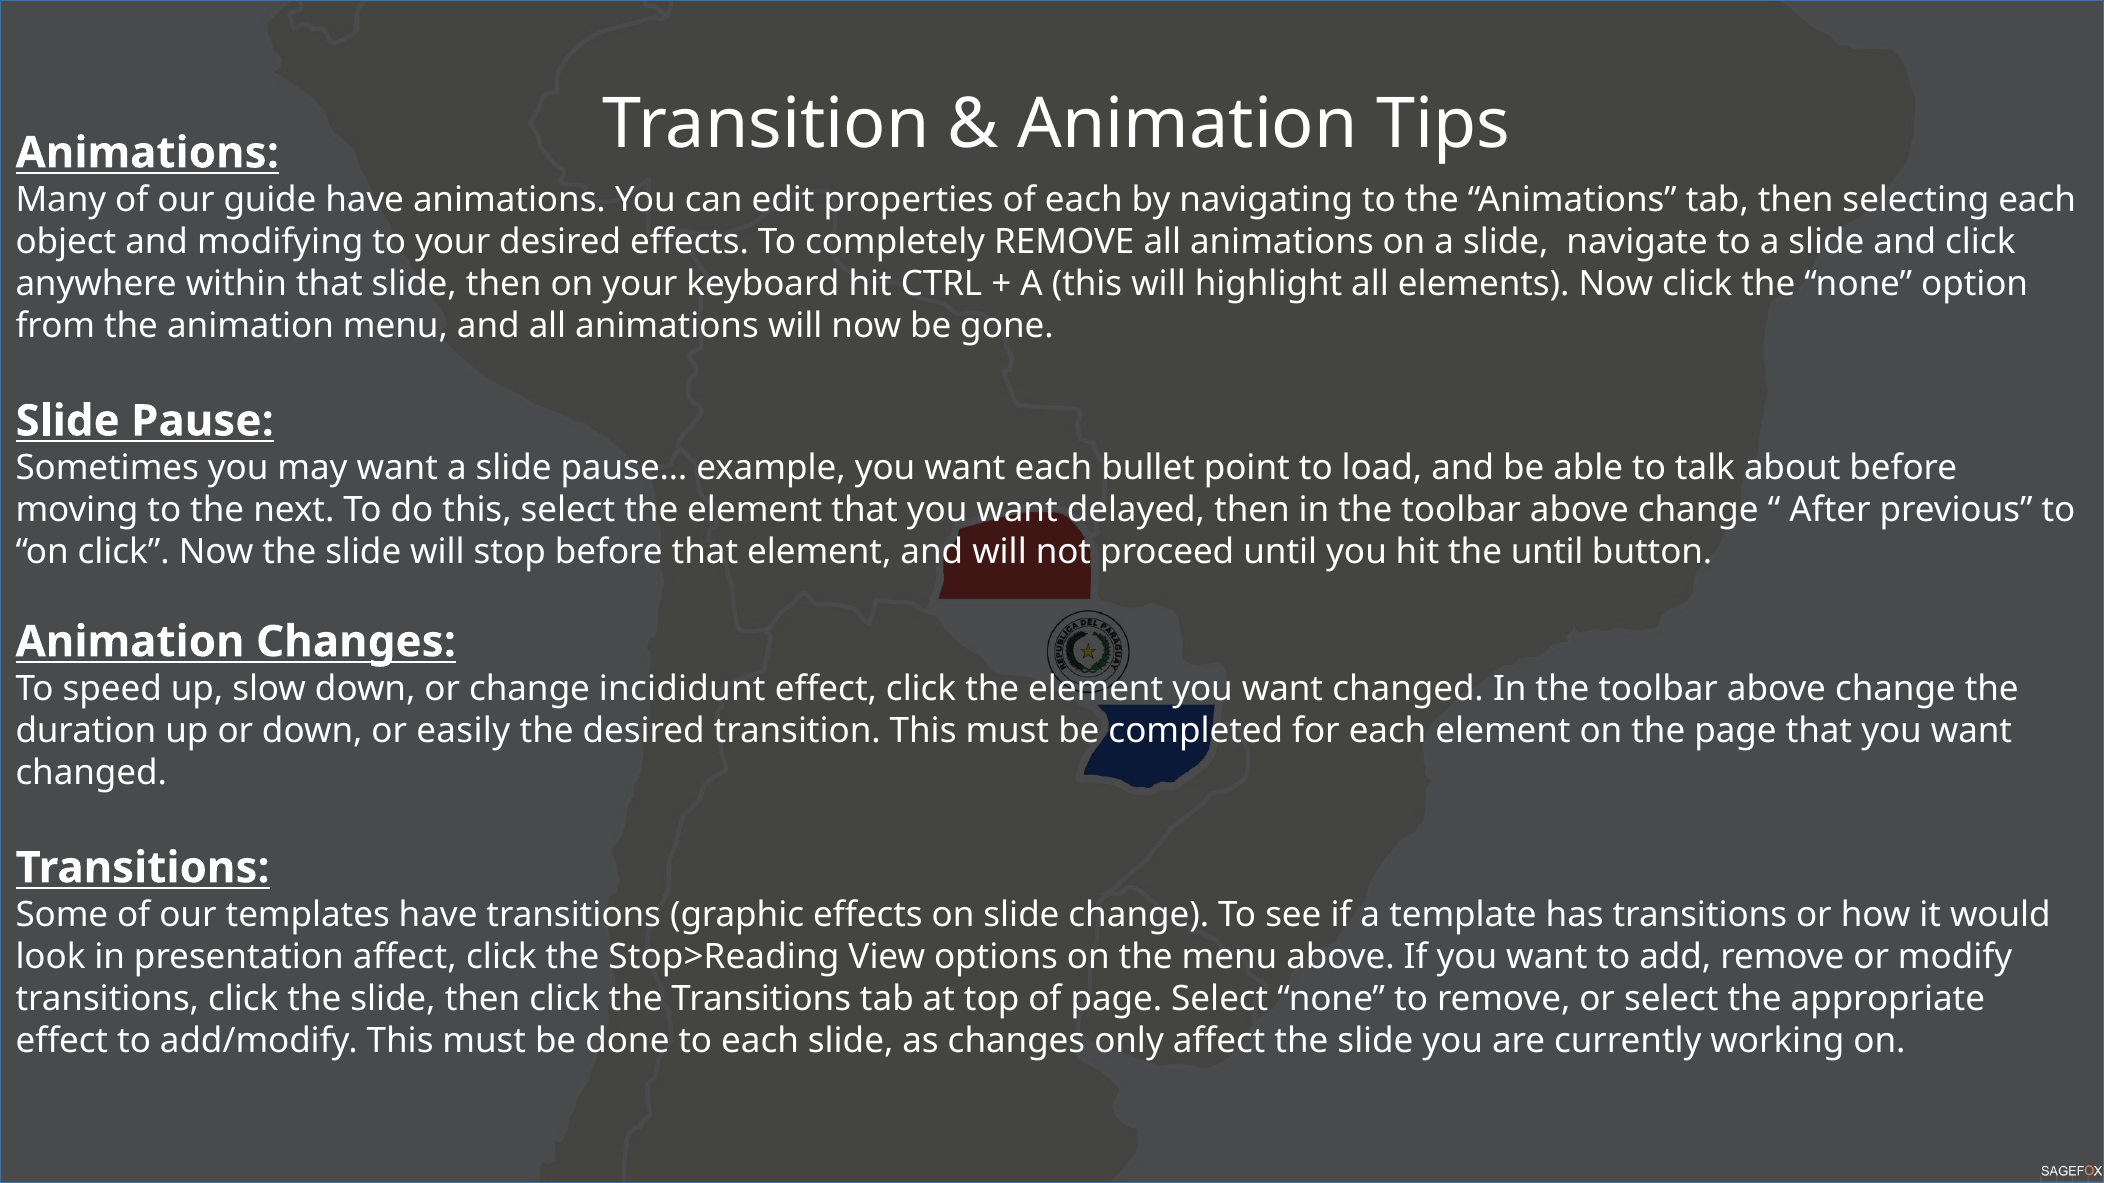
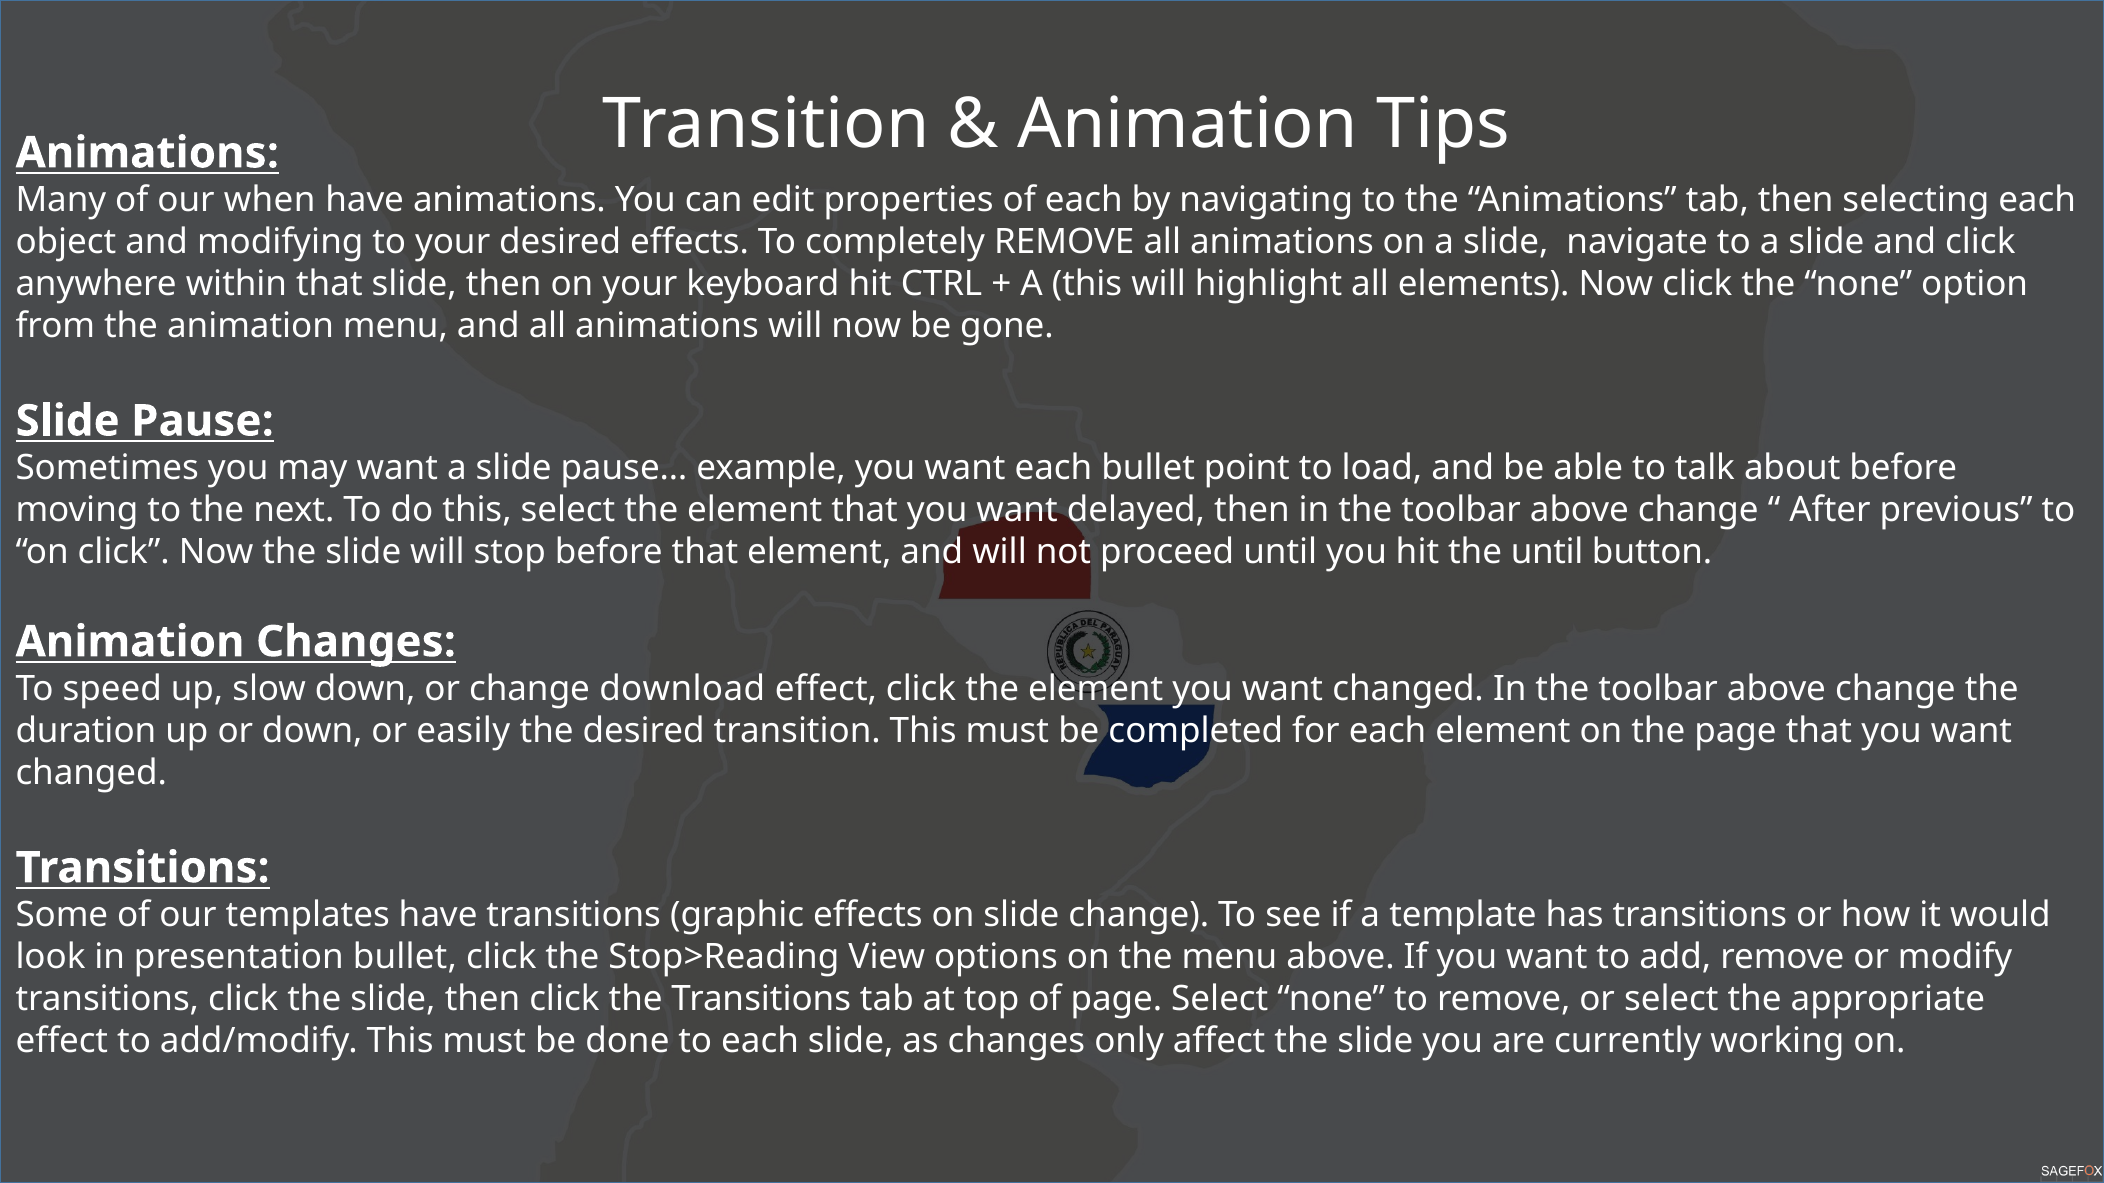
guide: guide -> when (270, 200)
incididunt: incididunt -> download (682, 689)
presentation affect: affect -> bullet (405, 957)
